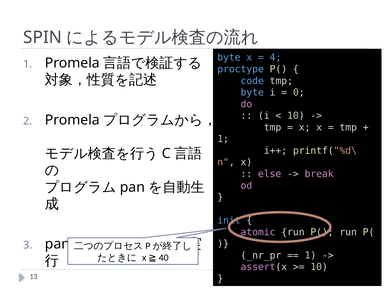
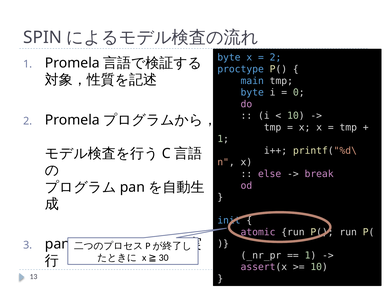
4: 4 -> 2 (275, 57)
code: code -> main (252, 81)
40: 40 -> 30 (164, 257)
